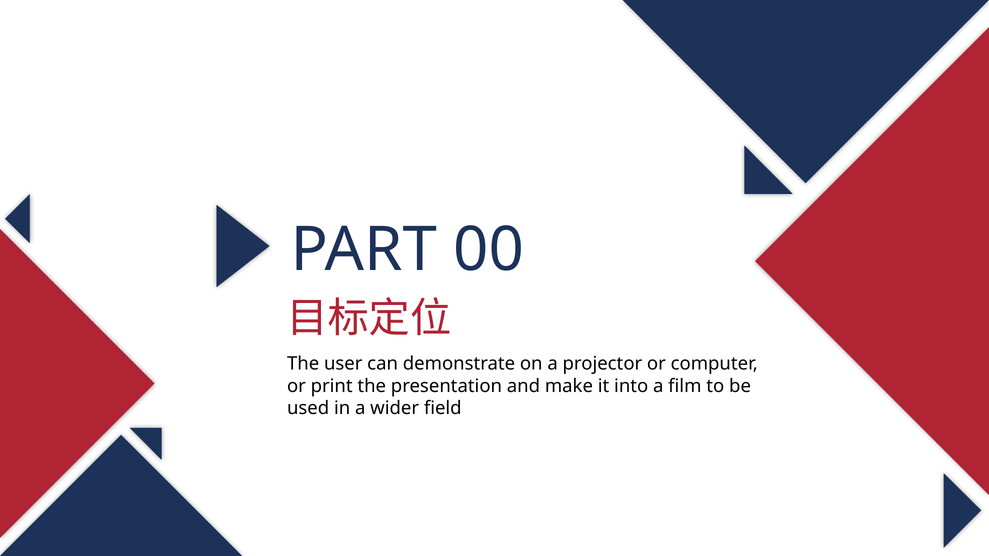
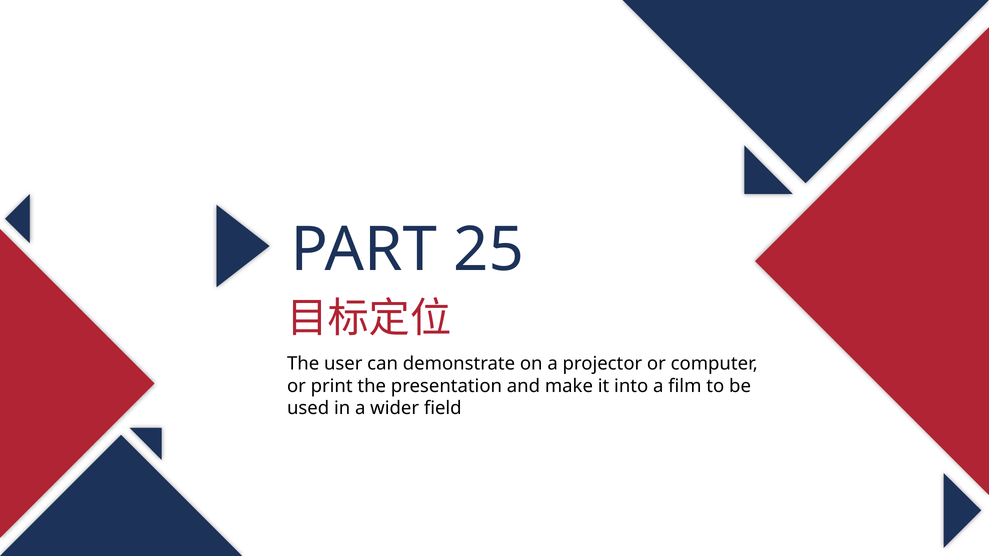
00: 00 -> 25 (489, 250)
